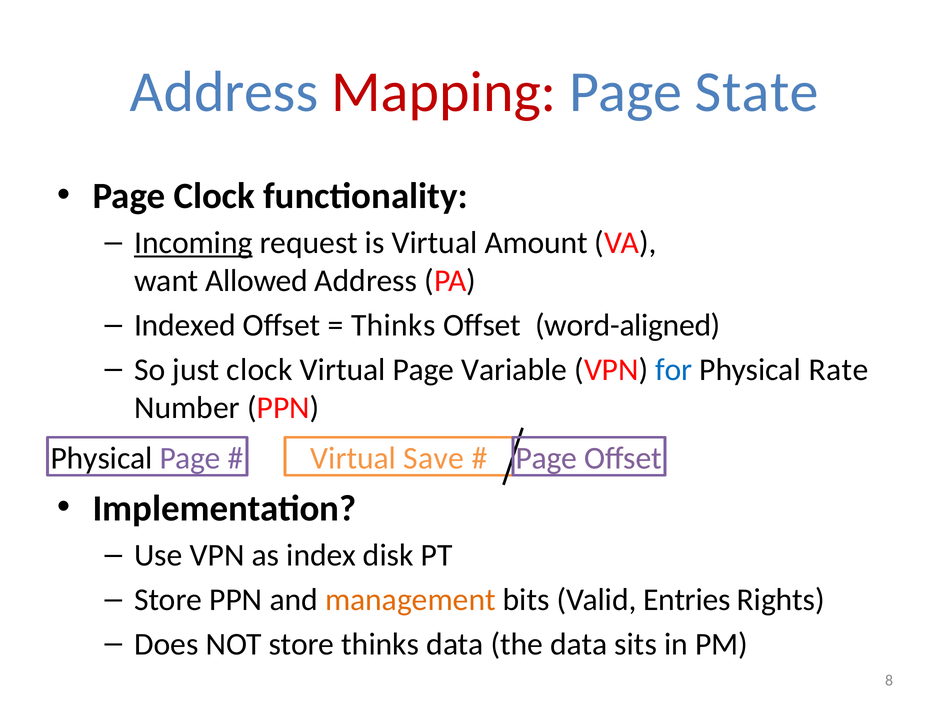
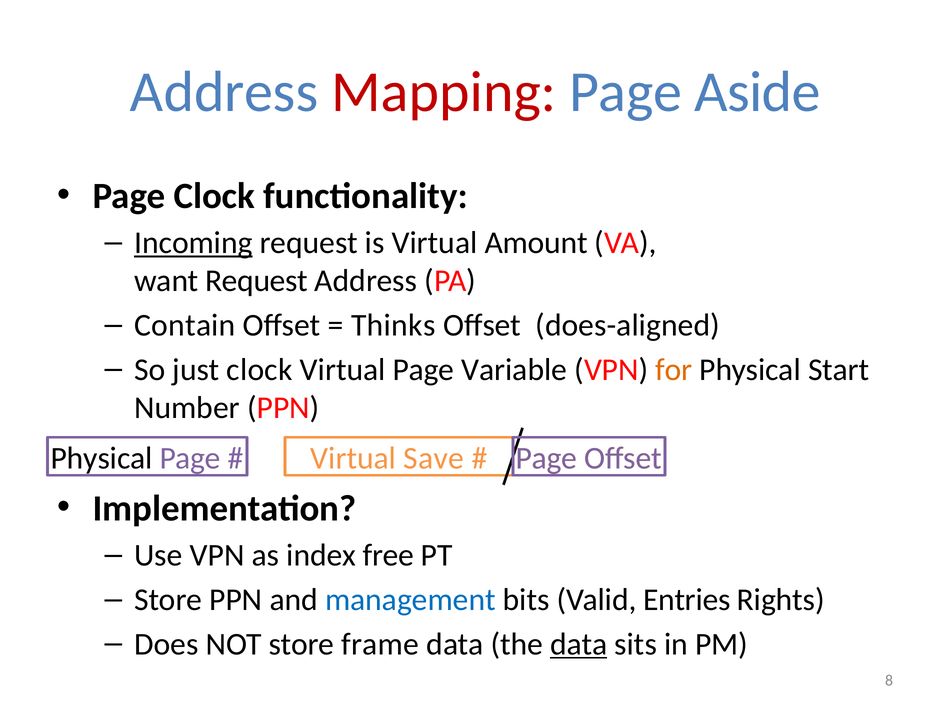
State: State -> Aside (757, 92)
want Allowed: Allowed -> Request (257, 281)
Indexed: Indexed -> Contain (185, 325)
word-aligned: word-aligned -> does-aligned (628, 325)
for colour: blue -> orange (674, 369)
Rate: Rate -> Start (839, 369)
disk: disk -> free (388, 555)
management colour: orange -> blue (410, 599)
store thinks: thinks -> frame (380, 644)
data underline: none -> present (579, 644)
